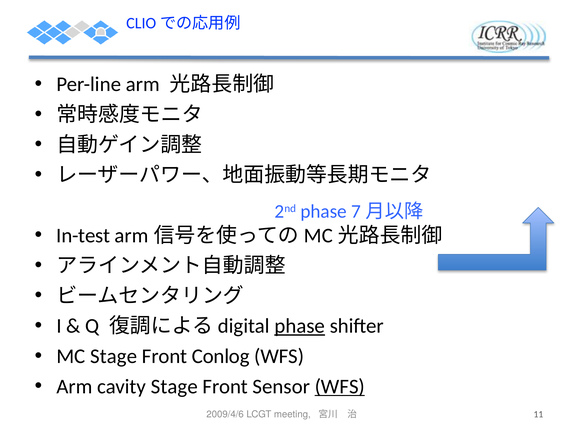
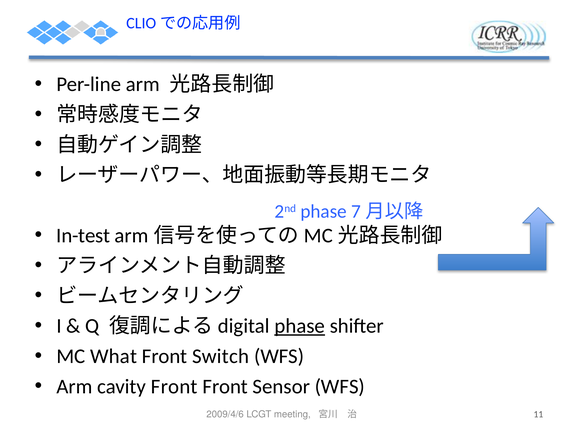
MC Stage: Stage -> What (114, 356)
Conlog: Conlog -> Switch (221, 356)
cavity Stage: Stage -> Front (174, 386)
WFS underline: present -> none (340, 386)
